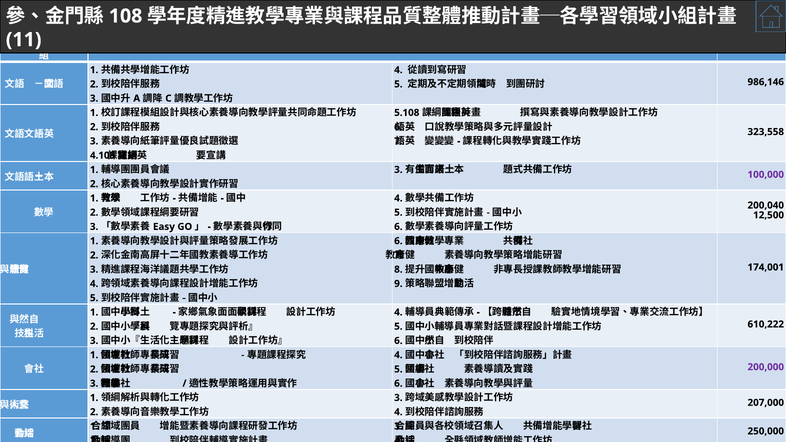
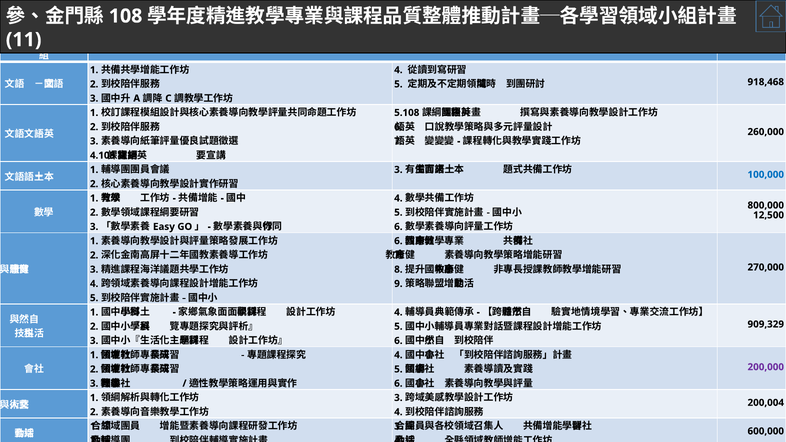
986,146: 986,146 -> 918,468 (766, 82)
323,558: 323,558 -> 260,000 (766, 132)
100,000 colour: purple -> blue (766, 175)
200,040: 200,040 -> 800,000 (766, 205)
174,001: 174,001 -> 270,000 (766, 267)
610,222: 610,222 -> 909,329 (766, 324)
207,000: 207,000 -> 200,004 (766, 403)
250,000: 250,000 -> 600,000 (766, 431)
